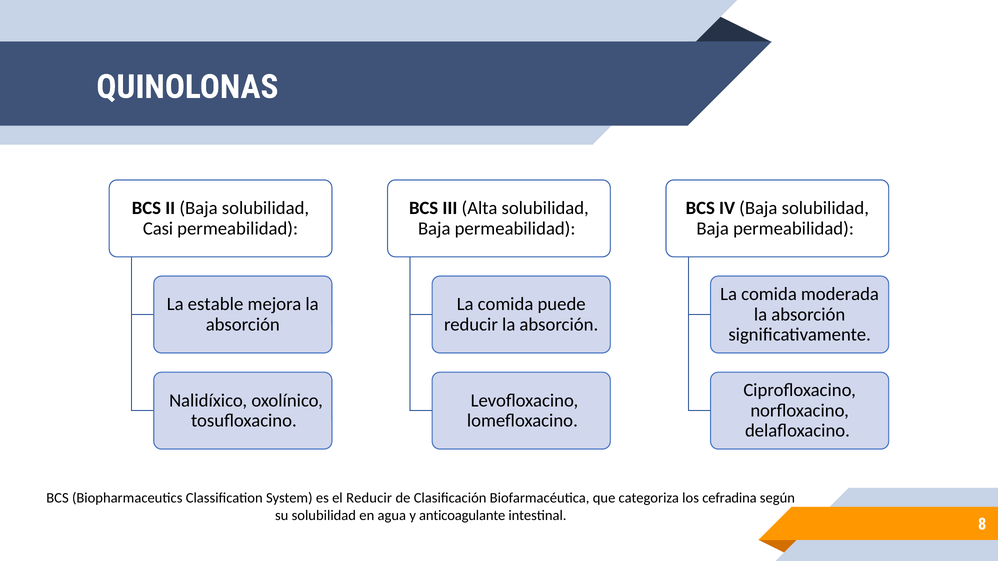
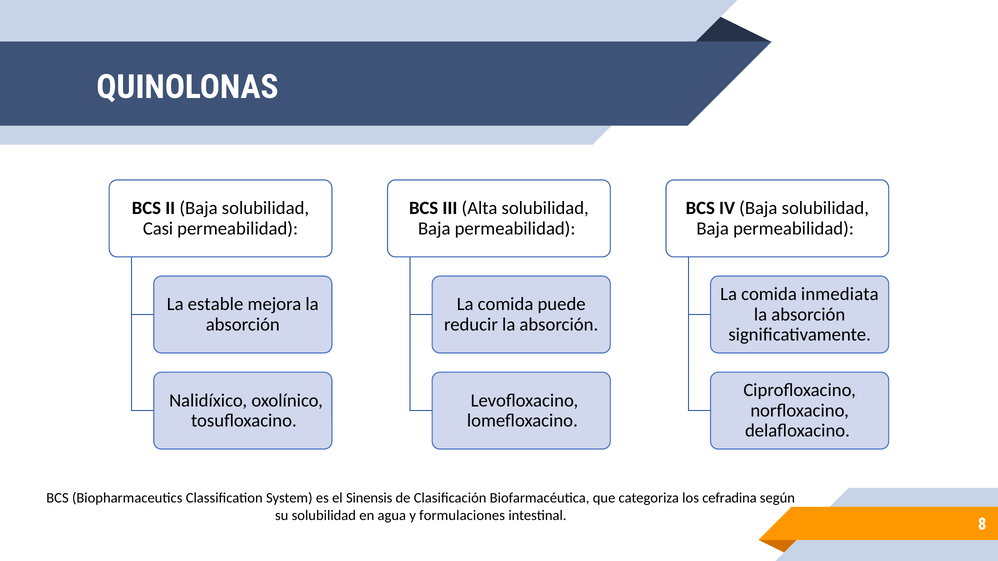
moderada: moderada -> inmediata (840, 294)
el Reducir: Reducir -> Sinensis (369, 498)
anticoagulante: anticoagulante -> formulaciones (462, 516)
